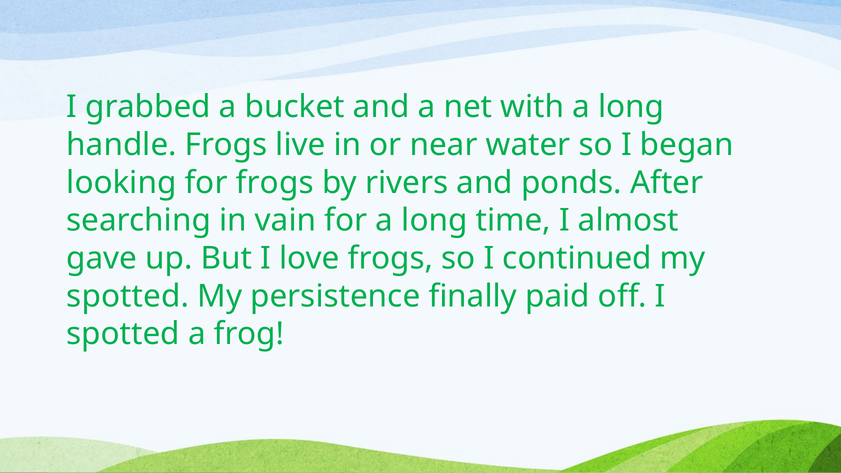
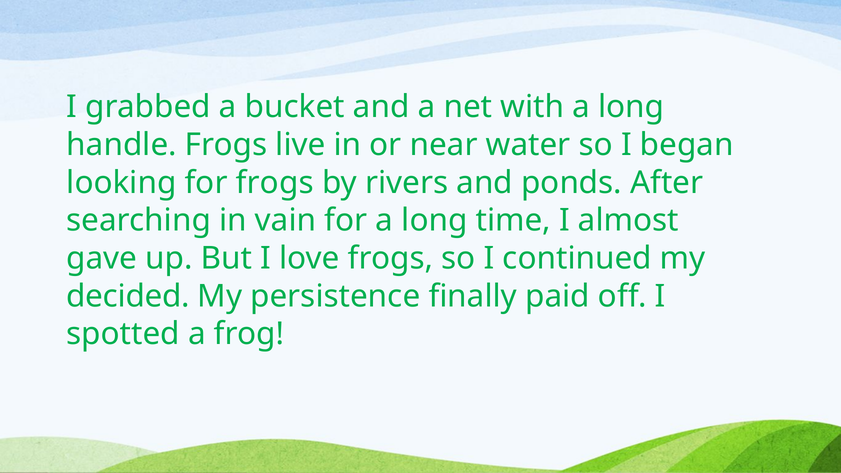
spotted: spotted -> decided (128, 296)
